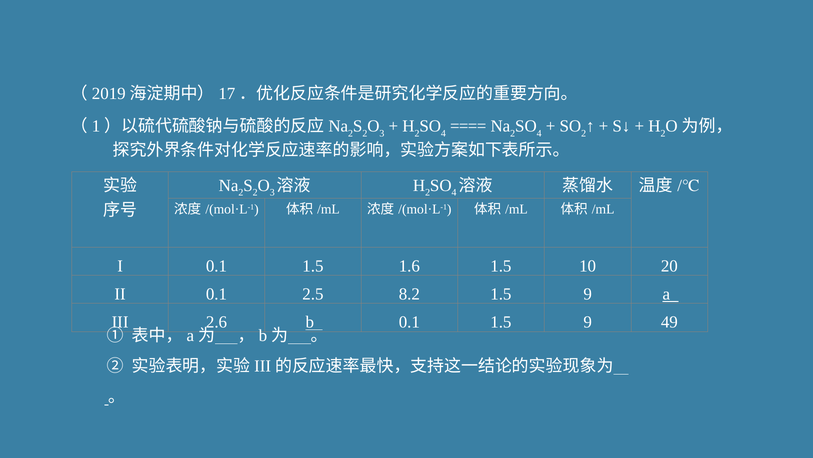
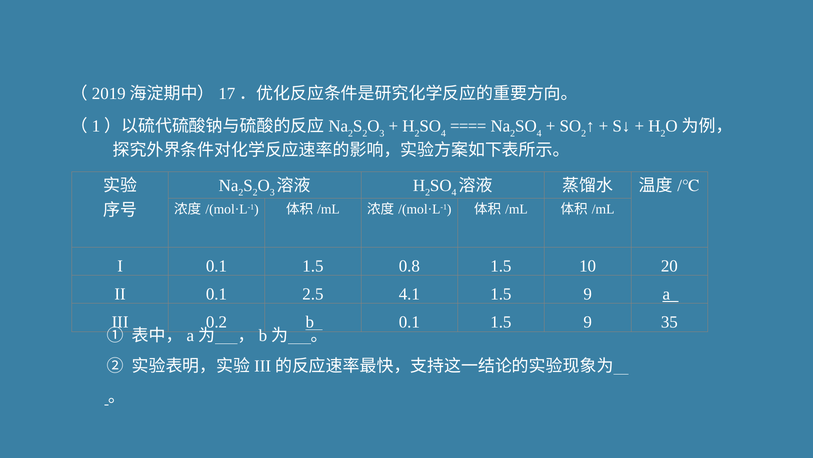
1.6: 1.6 -> 0.8 (409, 266)
8.2: 8.2 -> 4.1 (409, 294)
2.6: 2.6 -> 0.2 (217, 322)
49: 49 -> 35 (669, 322)
